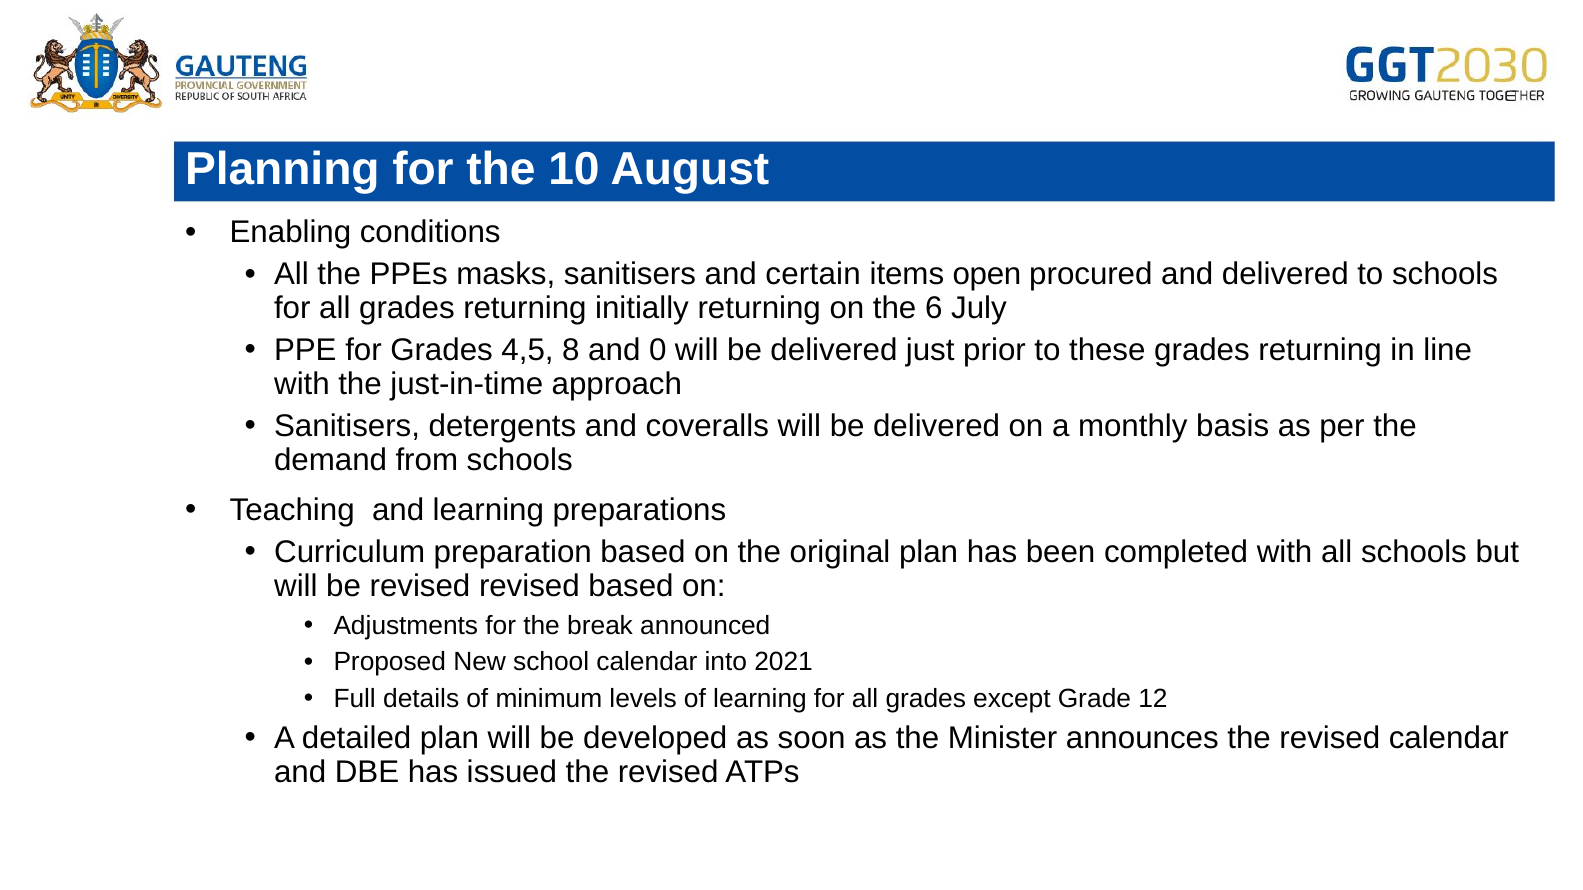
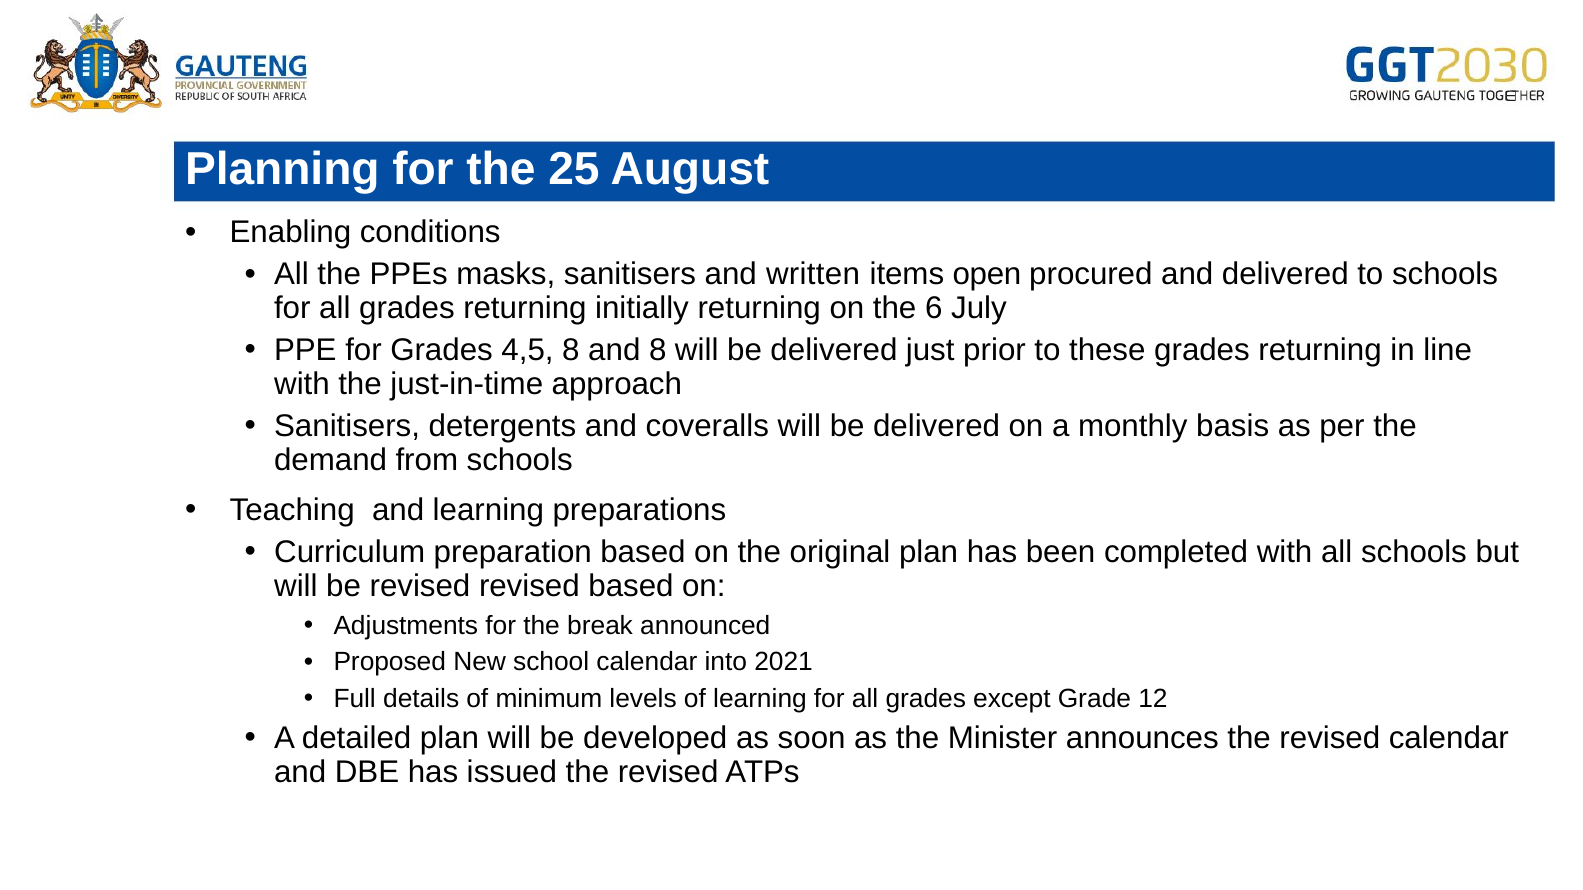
10: 10 -> 25 (574, 169)
certain: certain -> written (813, 275)
and 0: 0 -> 8 (658, 351)
